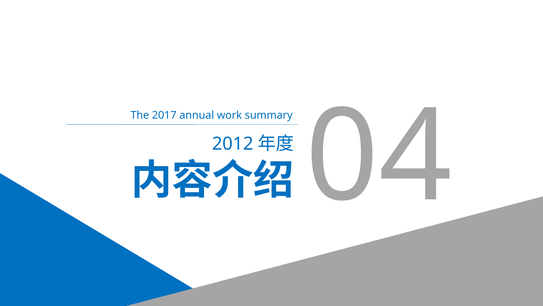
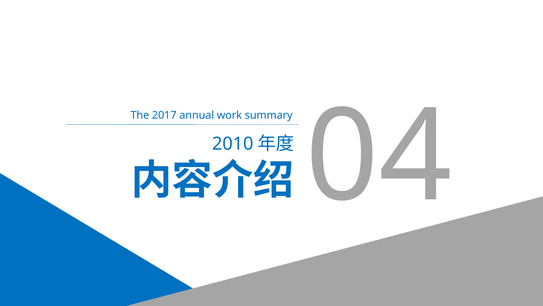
2012: 2012 -> 2010 (233, 144)
